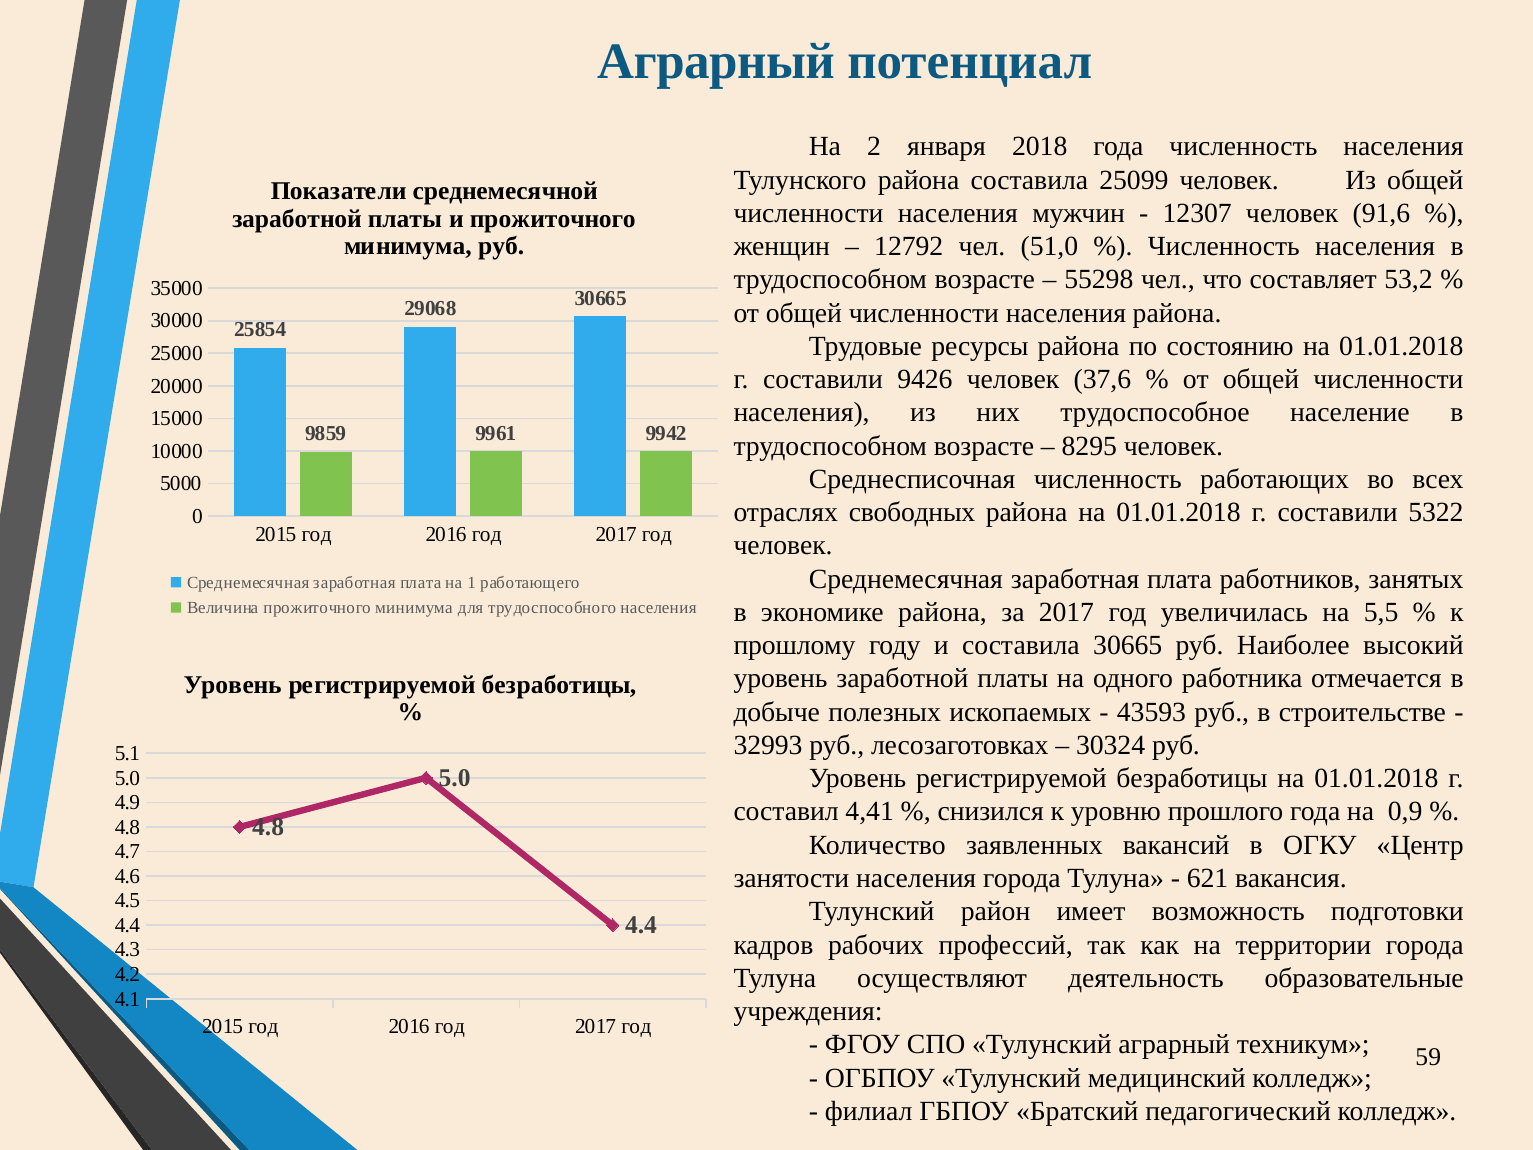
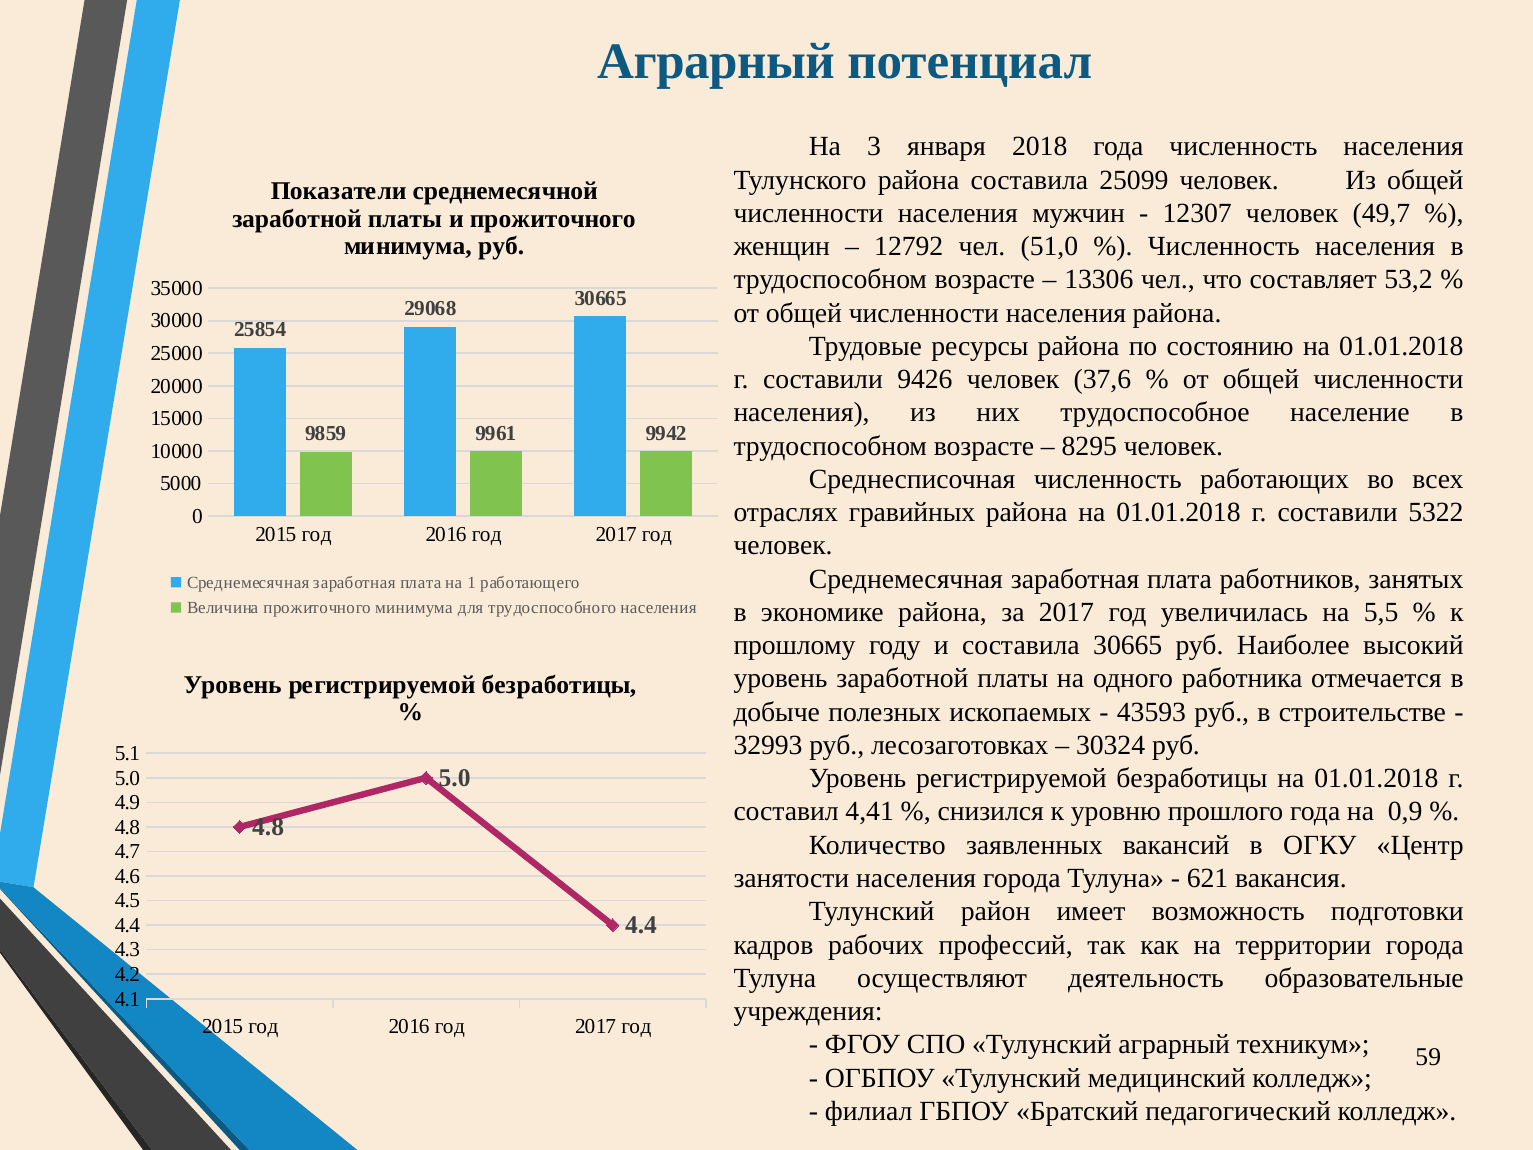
2: 2 -> 3 (874, 147)
91,6: 91,6 -> 49,7 (1381, 213)
55298: 55298 -> 13306 (1099, 280)
свободных: свободных -> гравийных (912, 512)
